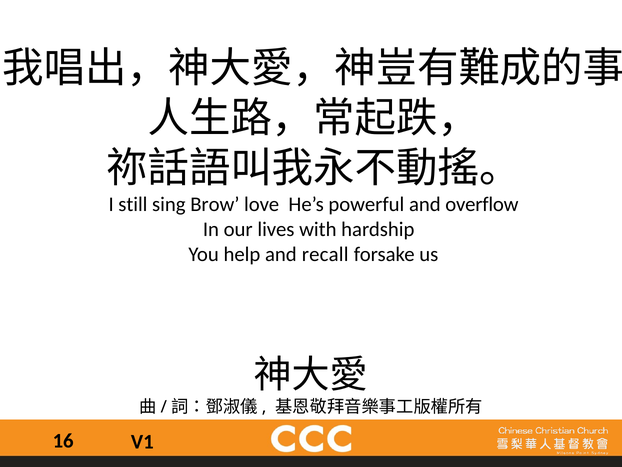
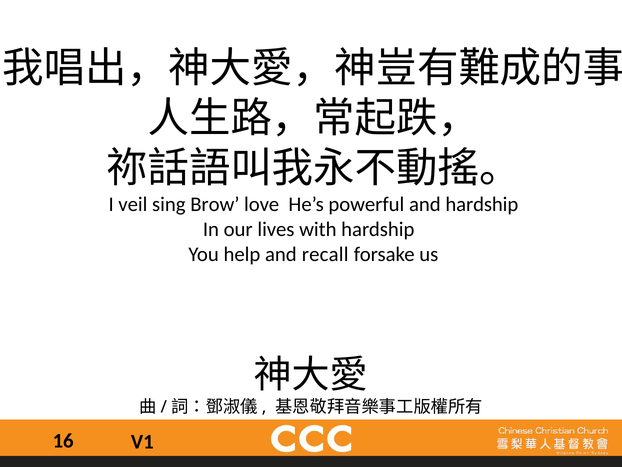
still: still -> veil (133, 204)
and overflow: overflow -> hardship (482, 204)
